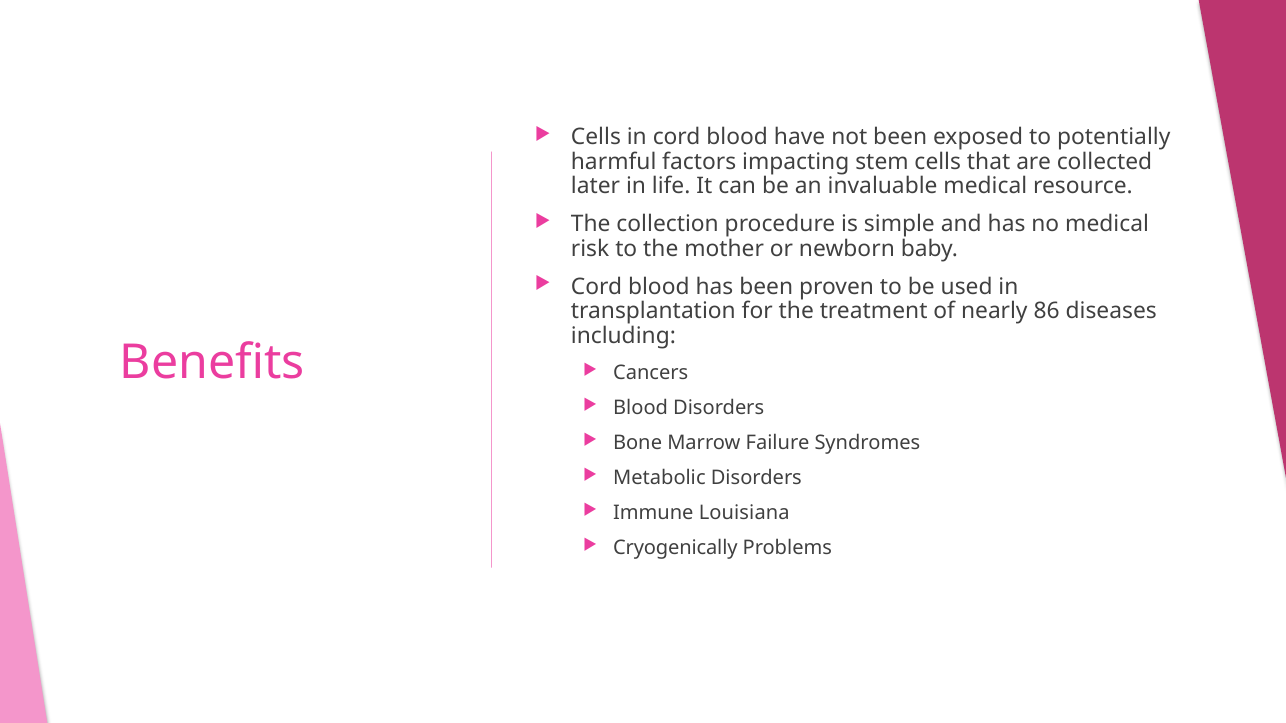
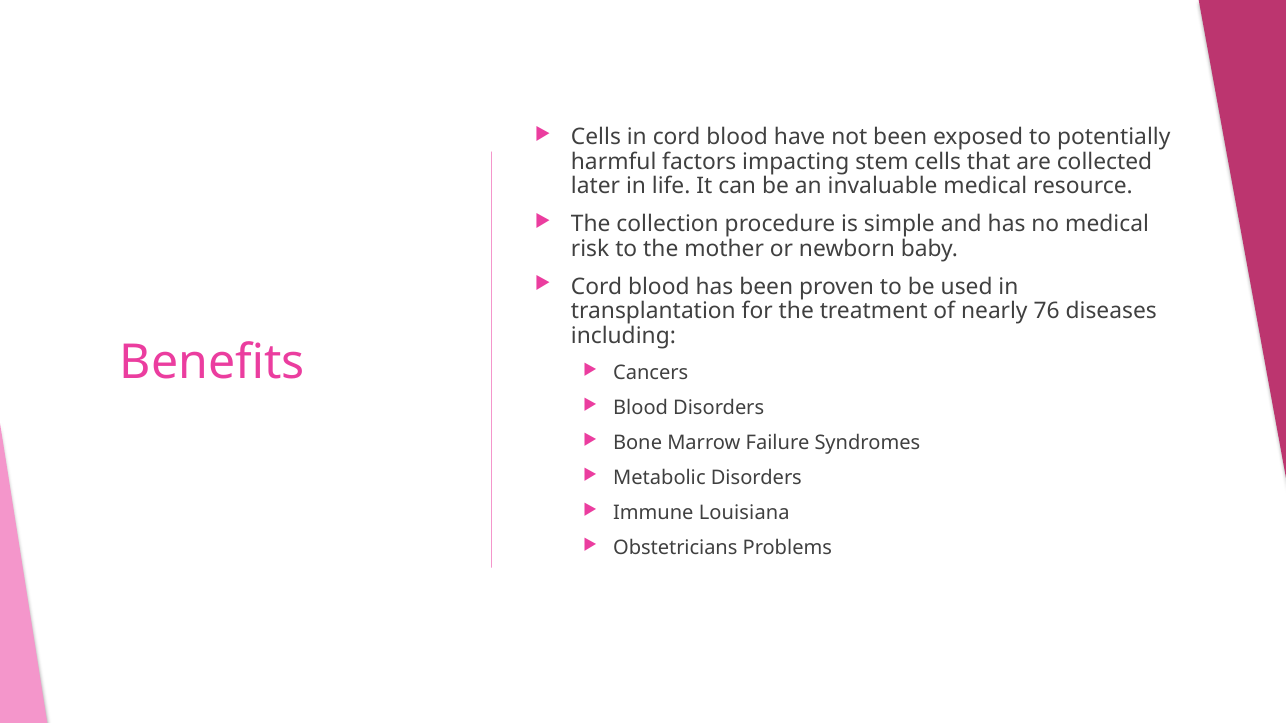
86: 86 -> 76 (1047, 312)
Cryogenically: Cryogenically -> Obstetricians (675, 548)
